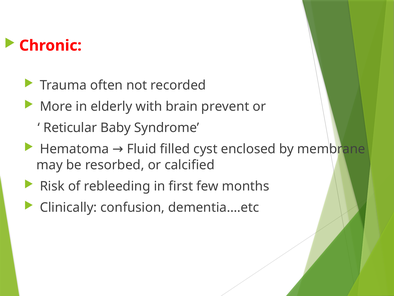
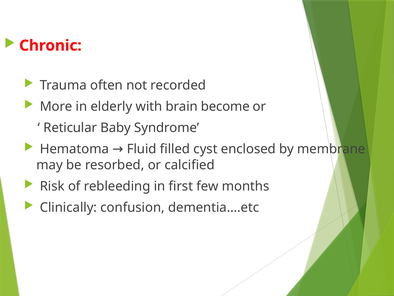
prevent: prevent -> become (225, 106)
